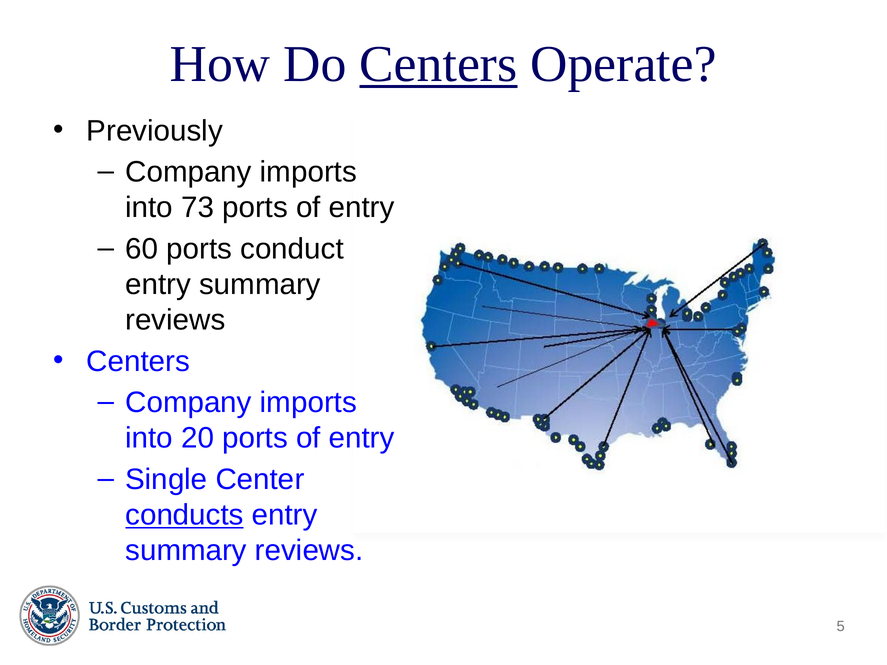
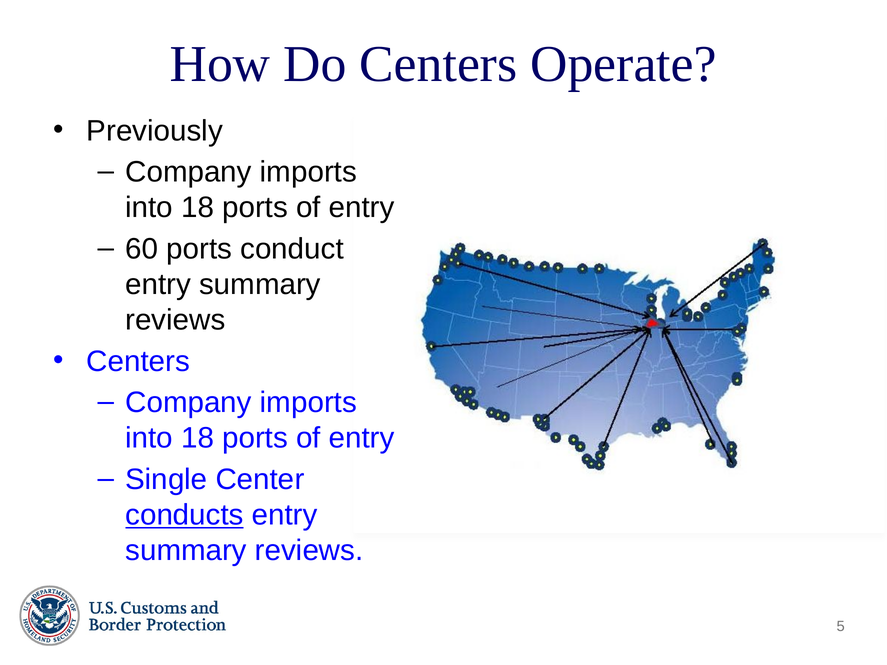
Centers underline: present -> none (438, 64)
73: 73 -> 18 (198, 208)
20: 20 -> 18 (198, 438)
